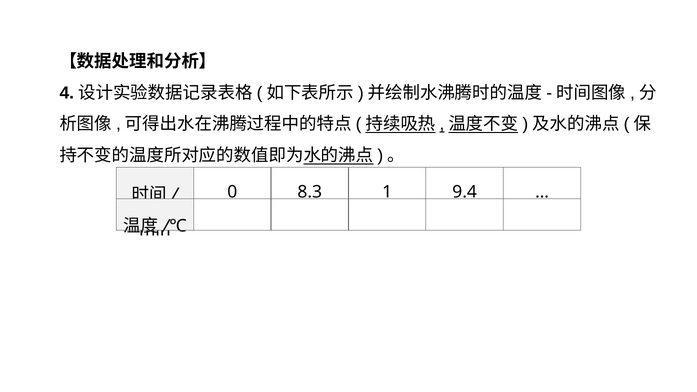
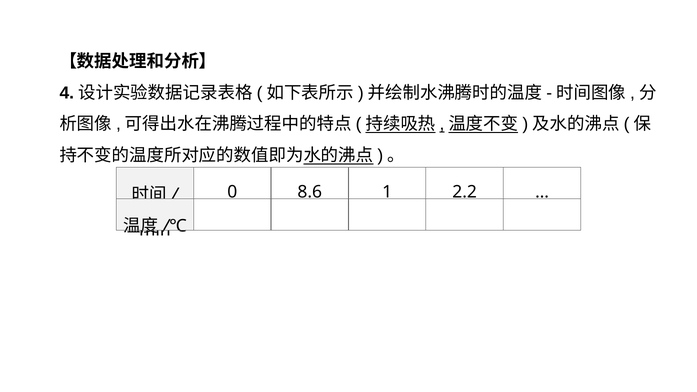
8.3: 8.3 -> 8.6 (310, 192)
9.4: 9.4 -> 2.2 (465, 192)
